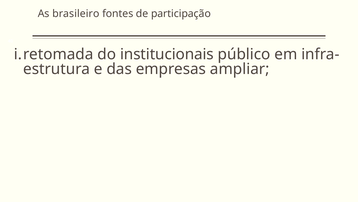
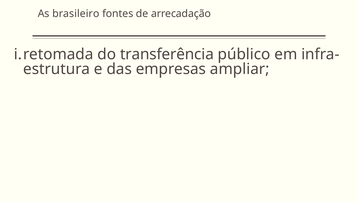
participação: participação -> arrecadação (181, 14)
institucionais: institucionais -> transferência (167, 54)
